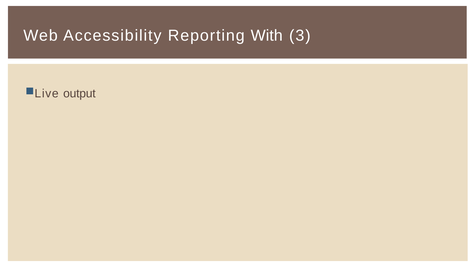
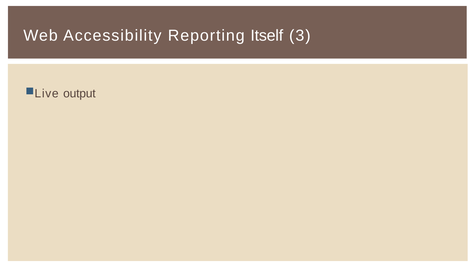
With: With -> Itself (267, 36)
